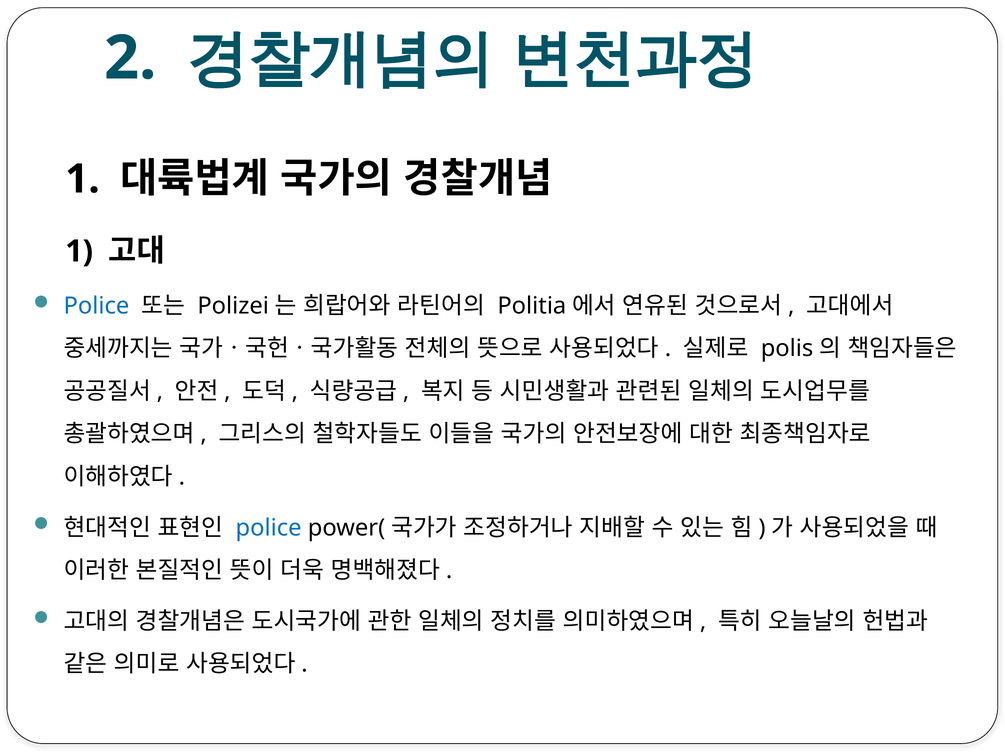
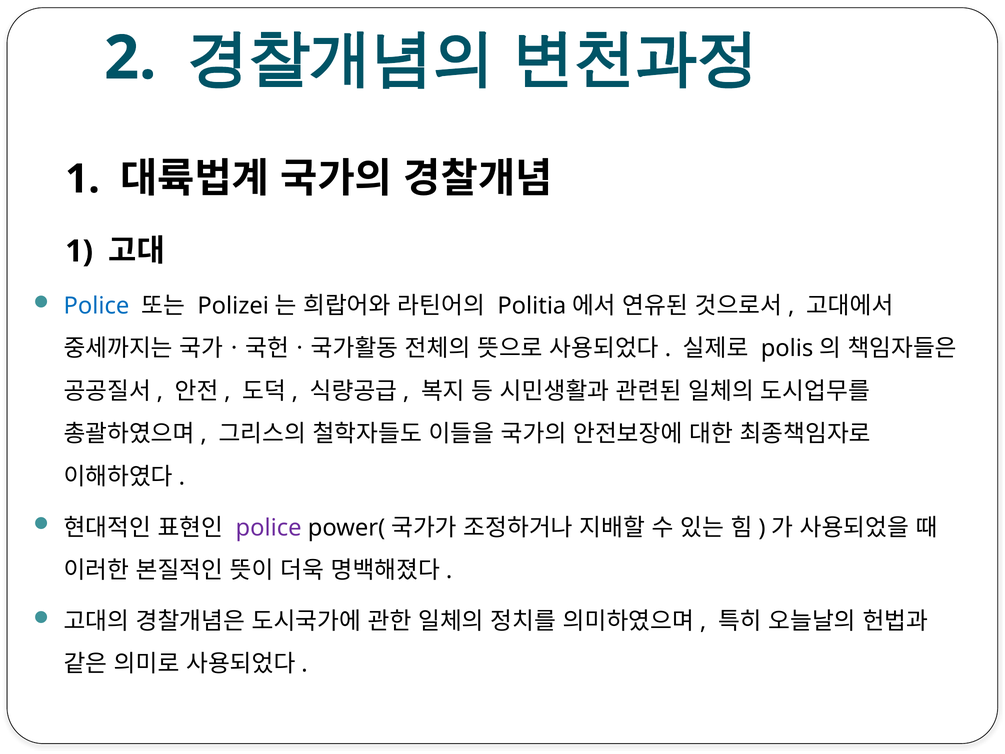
police colour: blue -> purple (269, 528)
